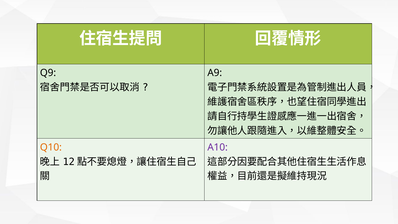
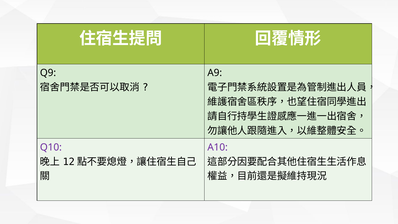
Q10 colour: orange -> purple (51, 147)
